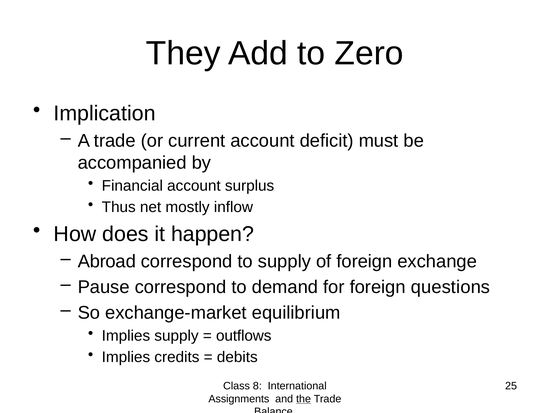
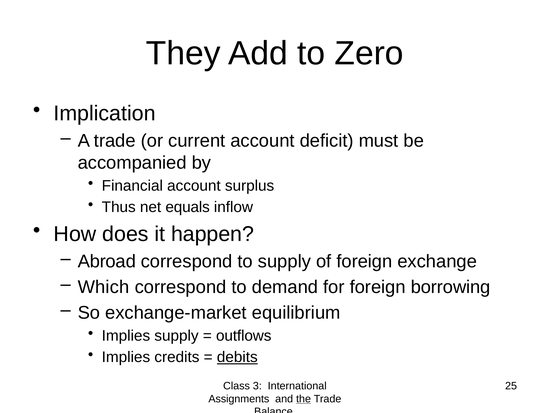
mostly: mostly -> equals (188, 207)
Pause: Pause -> Which (104, 287)
questions: questions -> borrowing (451, 287)
debits underline: none -> present (237, 357)
8: 8 -> 3 (257, 386)
